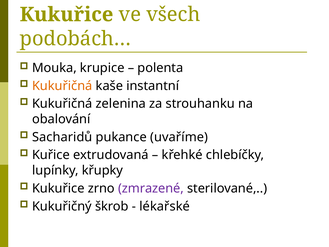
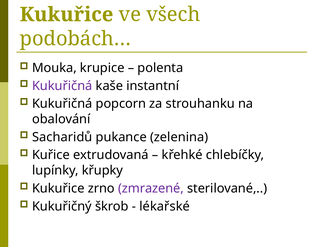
Kukuřičná colour: orange -> purple (62, 86)
zelenina: zelenina -> popcorn (121, 104)
uvaříme: uvaříme -> zelenina (179, 137)
